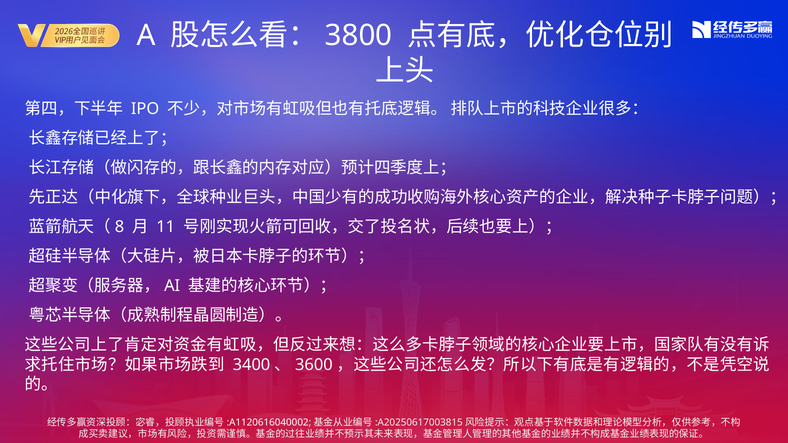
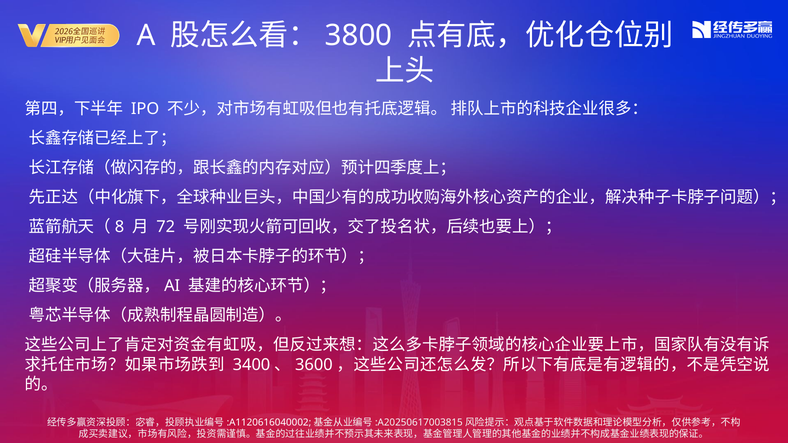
11: 11 -> 72 (166, 227)
